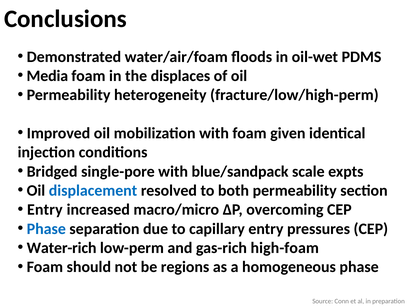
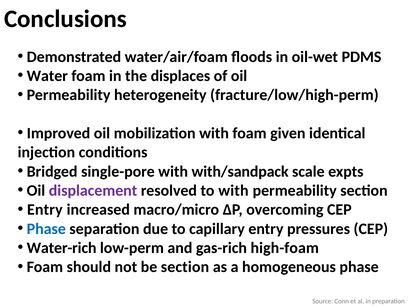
Media: Media -> Water (47, 76)
blue/sandpack: blue/sandpack -> with/sandpack (240, 171)
displacement colour: blue -> purple (93, 190)
to both: both -> with (233, 190)
be regions: regions -> section (185, 267)
